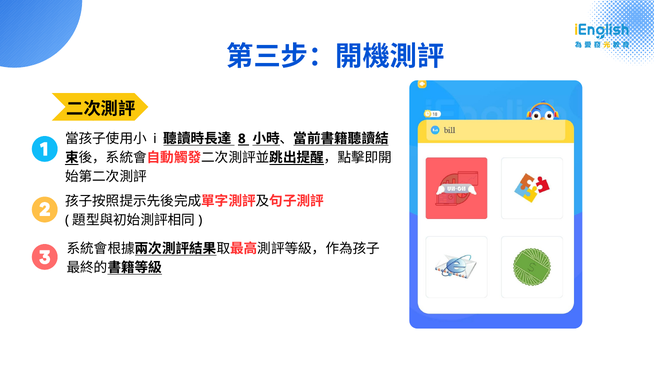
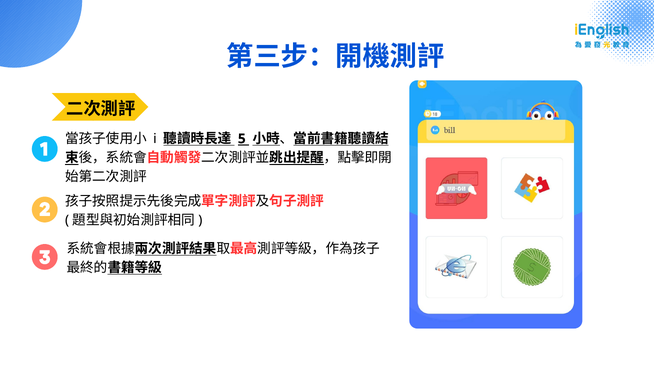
8: 8 -> 5 (242, 139)
